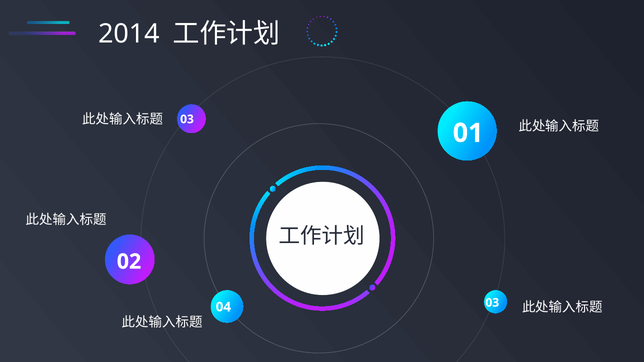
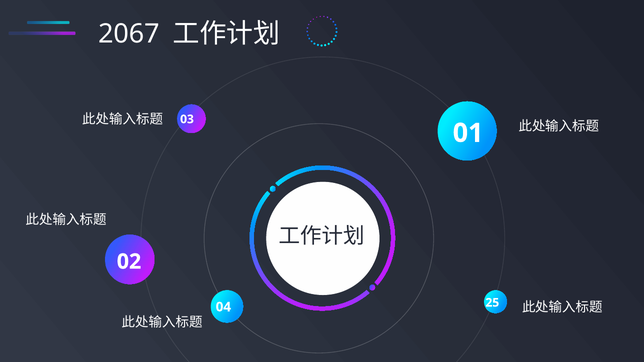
2014: 2014 -> 2067 (129, 34)
04 03: 03 -> 25 (492, 303)
